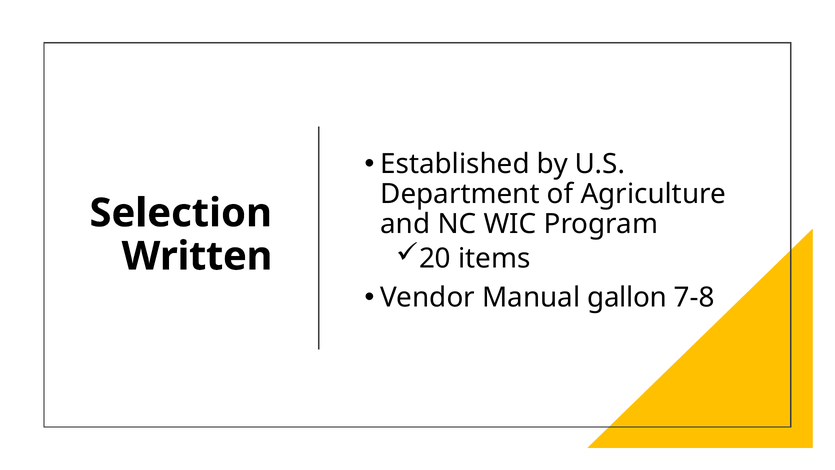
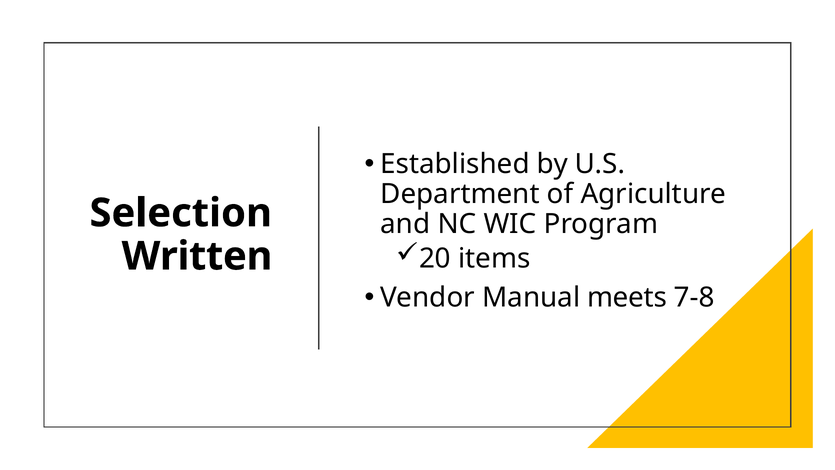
gallon: gallon -> meets (627, 297)
